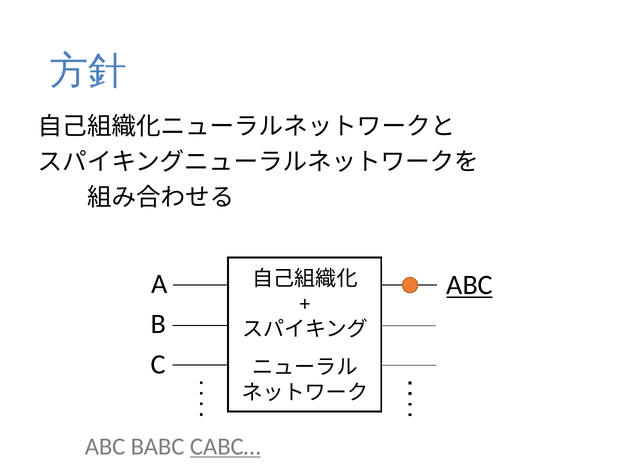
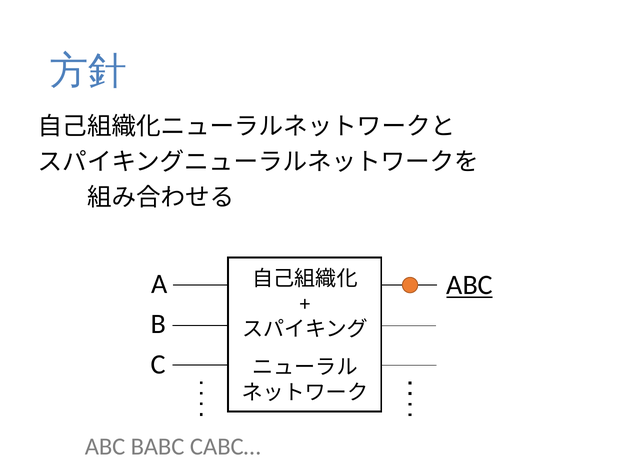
CABC… underline: present -> none (225, 446)
